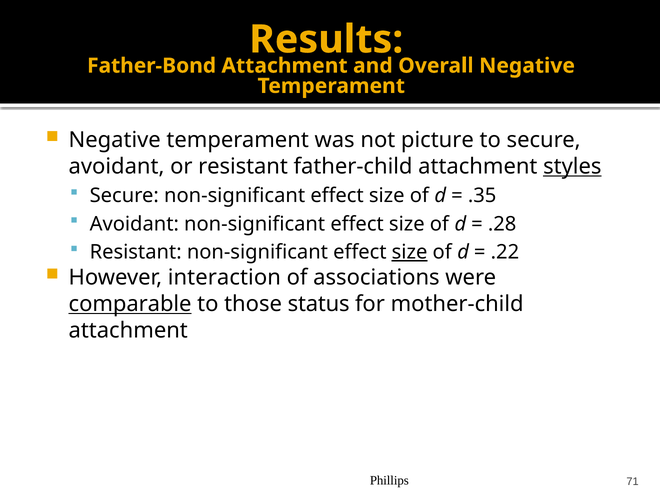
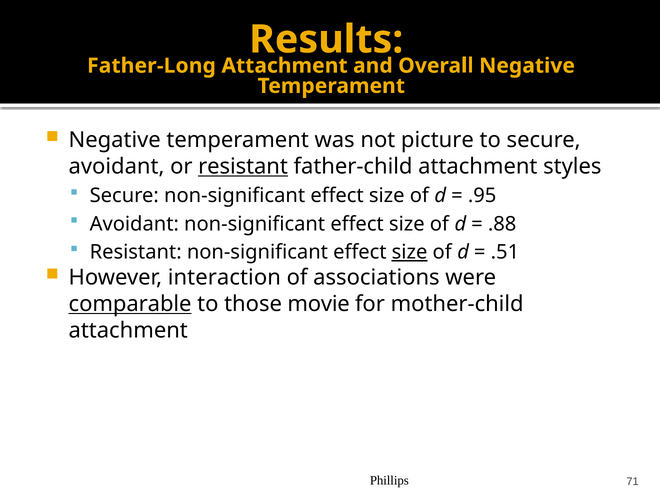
Father-Bond: Father-Bond -> Father-Long (151, 66)
resistant underline: none -> present (243, 167)
styles underline: present -> none (572, 167)
.35: .35 -> .95 (482, 196)
.28: .28 -> .88 (502, 224)
.22: .22 -> .51 (505, 252)
status: status -> movie (319, 304)
